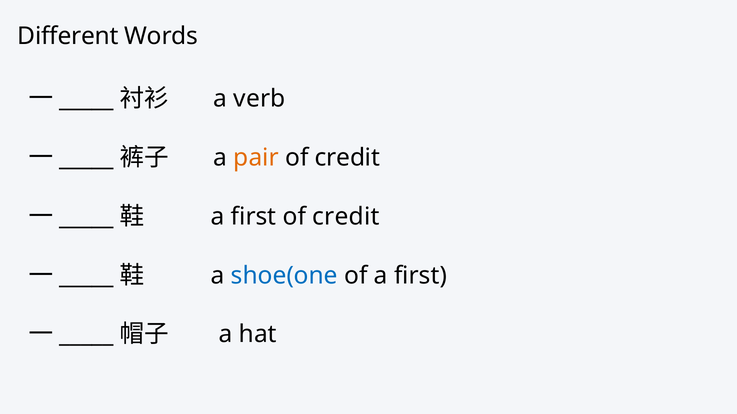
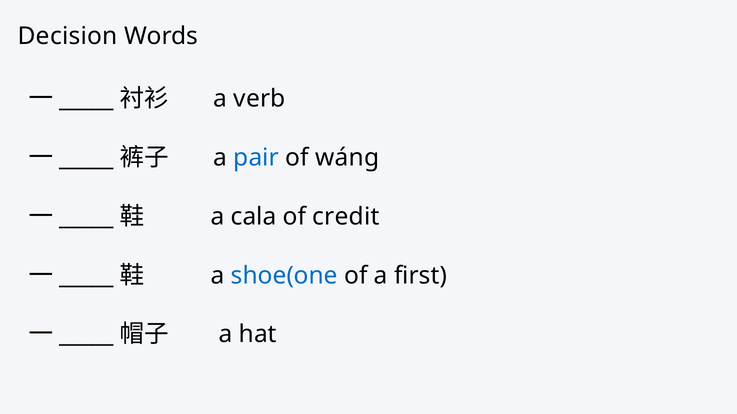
Different: Different -> Decision (68, 36)
pair colour: orange -> blue (256, 158)
credit: credit -> wáng (347, 158)
first: first -> cala (254, 217)
